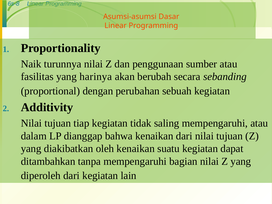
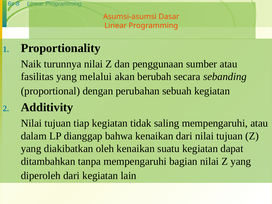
harinya: harinya -> melalui (96, 77)
